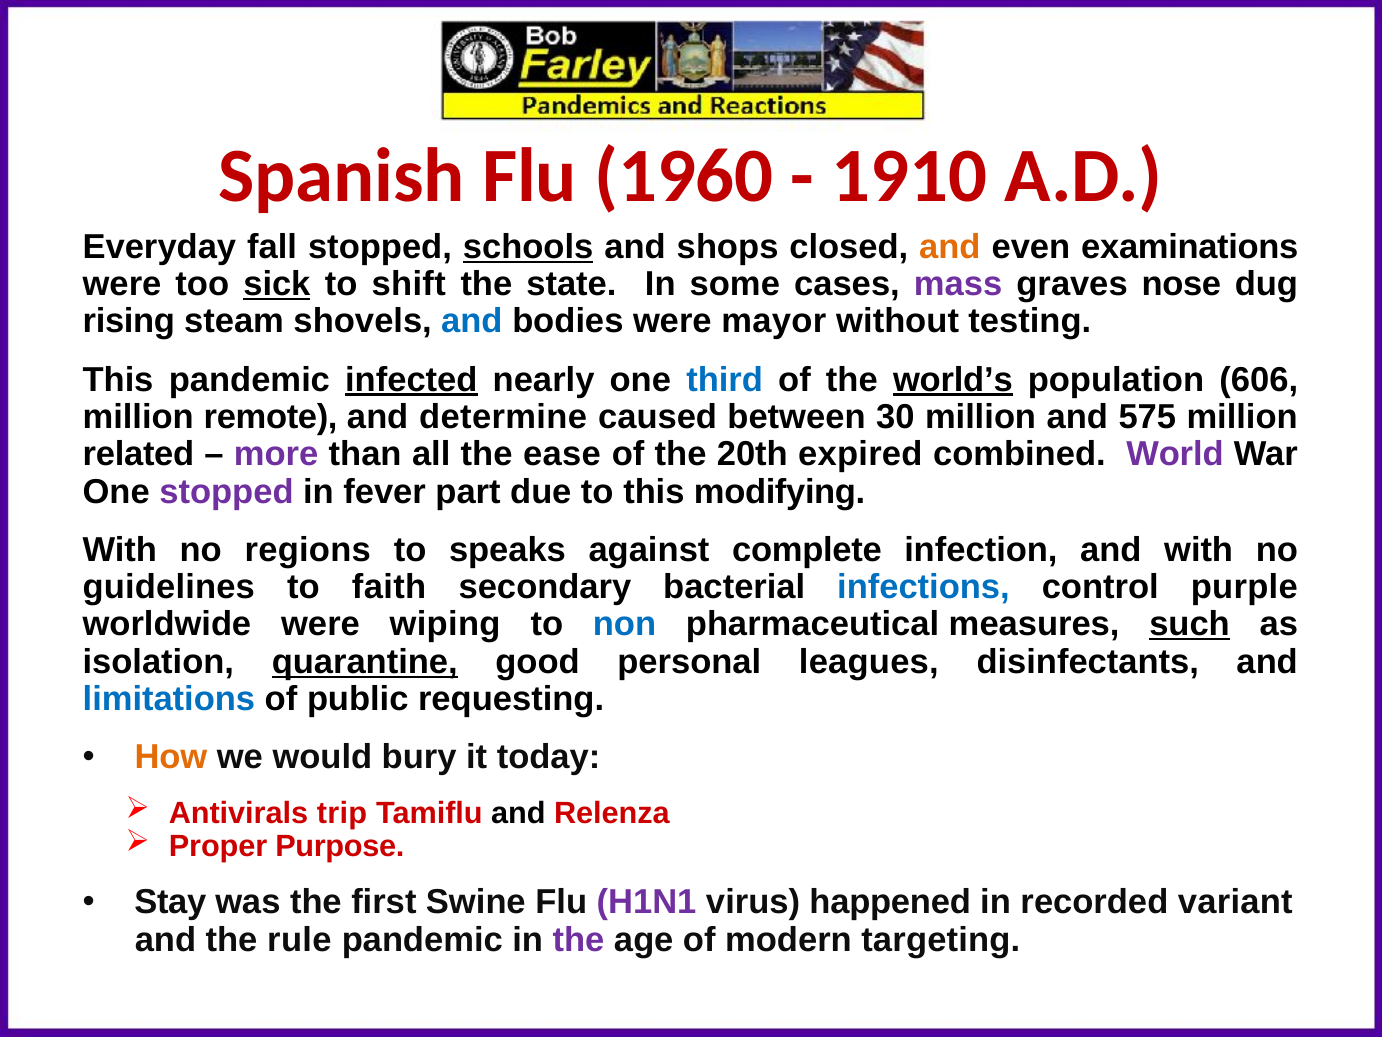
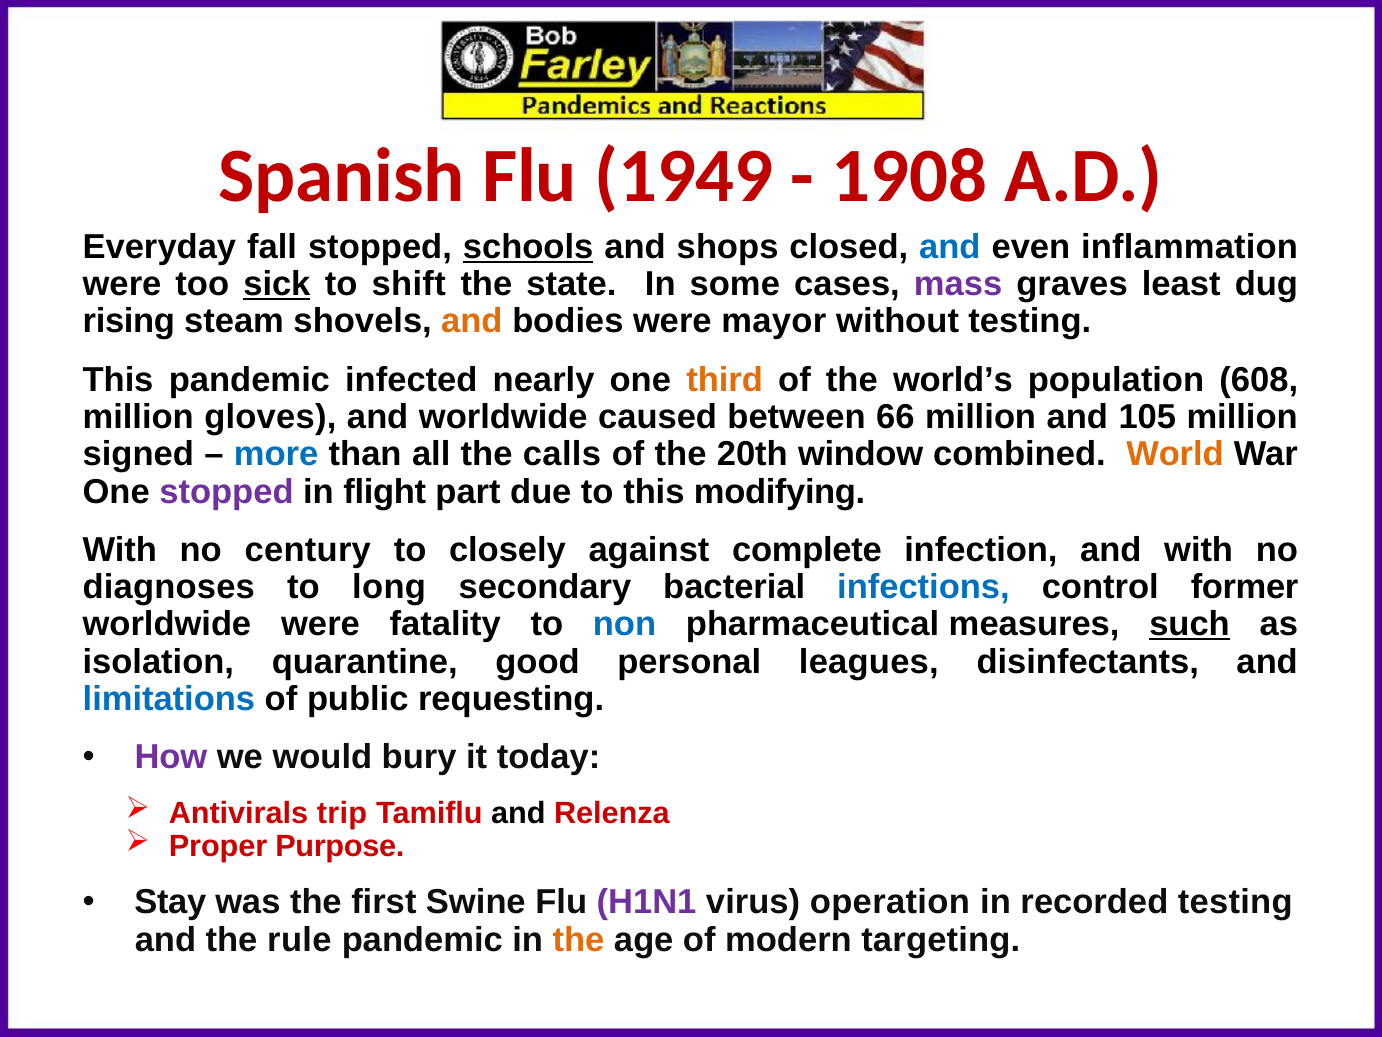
1960: 1960 -> 1949 (684, 176)
1910: 1910 -> 1908 (909, 176)
and colour: orange -> blue (950, 247)
examinations: examinations -> inflammation (1190, 247)
nose: nose -> least (1181, 284)
and colour: blue -> orange (472, 321)
infected underline: present -> none (411, 379)
third colour: blue -> orange (725, 379)
world’s underline: present -> none (953, 379)
606: 606 -> 608 (1259, 379)
remote: remote -> gloves (270, 417)
and determine: determine -> worldwide (503, 417)
30: 30 -> 66 (895, 417)
575: 575 -> 105 (1147, 417)
related: related -> signed (138, 454)
more colour: purple -> blue (276, 454)
ease: ease -> calls (562, 454)
expired: expired -> window (861, 454)
World colour: purple -> orange (1175, 454)
fever: fever -> flight (385, 491)
regions: regions -> century (308, 550)
speaks: speaks -> closely (507, 550)
guidelines: guidelines -> diagnoses (169, 587)
faith: faith -> long (389, 587)
purple: purple -> former (1245, 587)
wiping: wiping -> fatality (445, 624)
quarantine underline: present -> none (365, 661)
How colour: orange -> purple (171, 757)
happened: happened -> operation (890, 902)
recorded variant: variant -> testing (1235, 902)
the colour: purple -> orange (578, 939)
